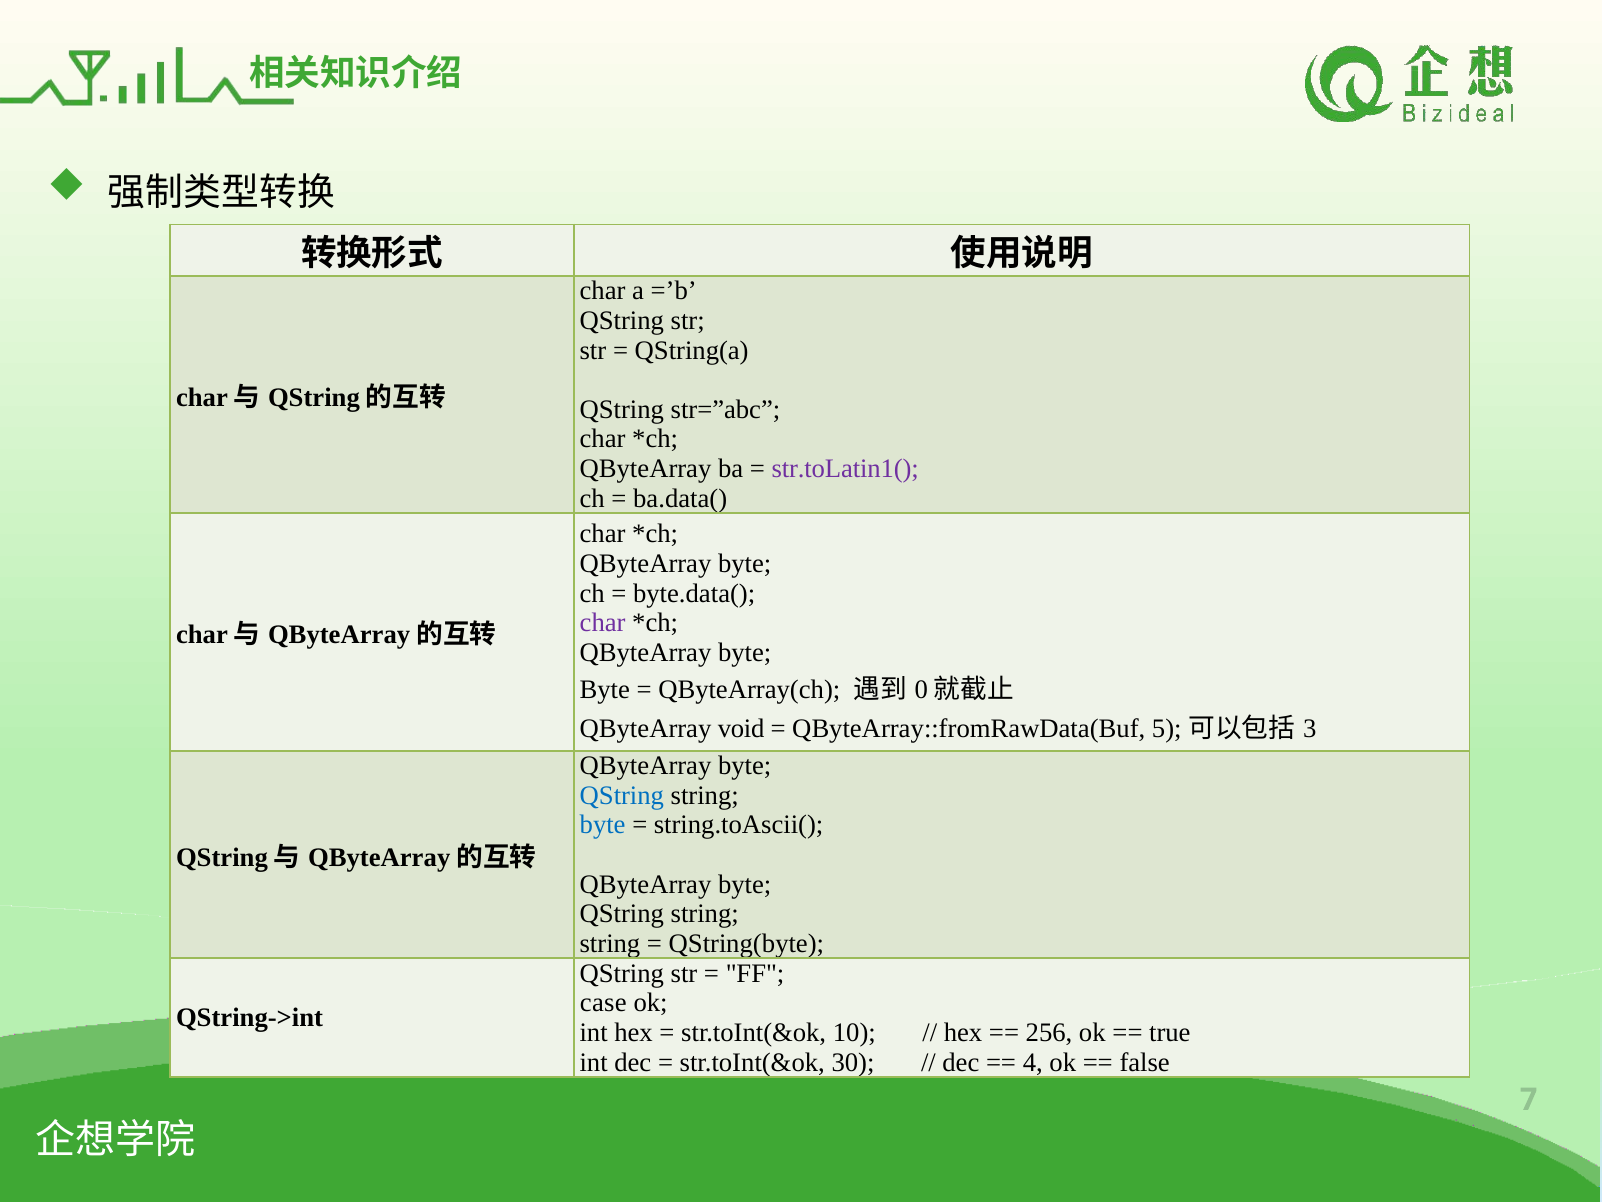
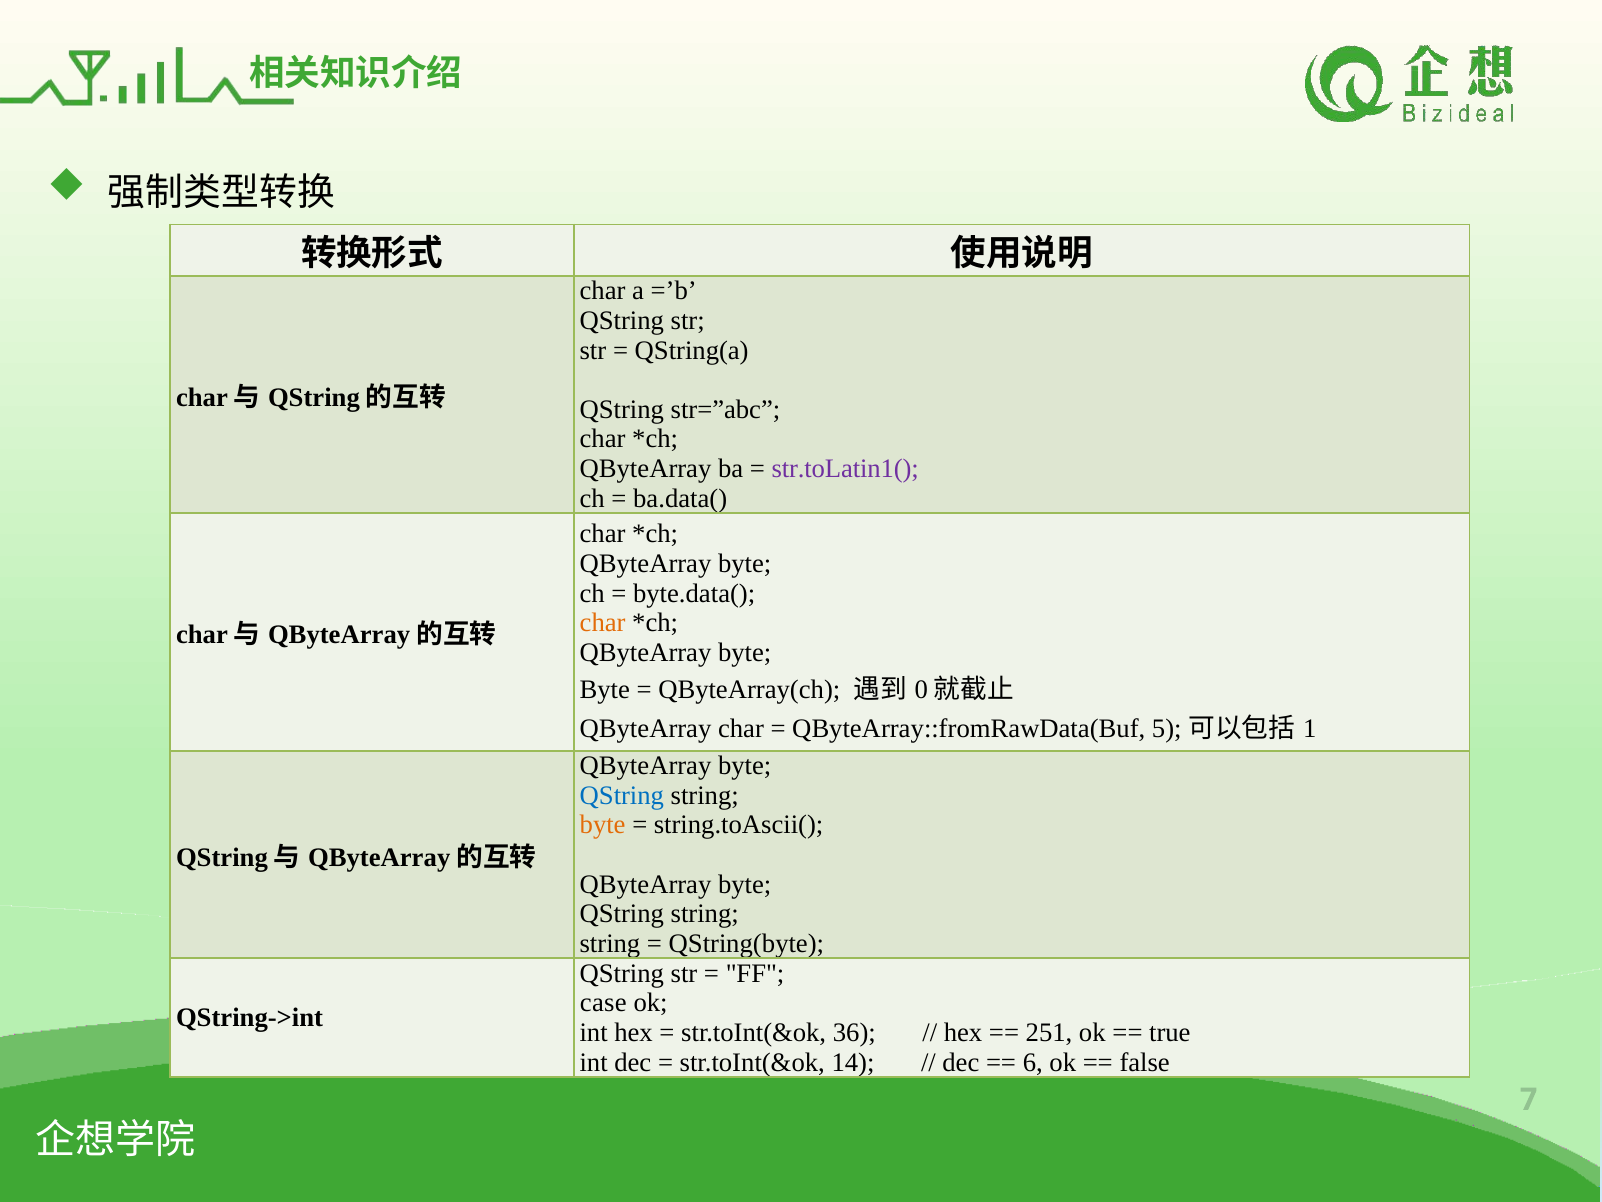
char colour: purple -> orange (603, 623)
QByteArray void: void -> char (741, 728)
3: 3 -> 1 (1310, 728)
byte colour: blue -> orange (603, 825)
10: 10 -> 36 (854, 1032)
256: 256 -> 251 (1049, 1032)
30: 30 -> 14 (853, 1062)
4: 4 -> 6 (1033, 1062)
